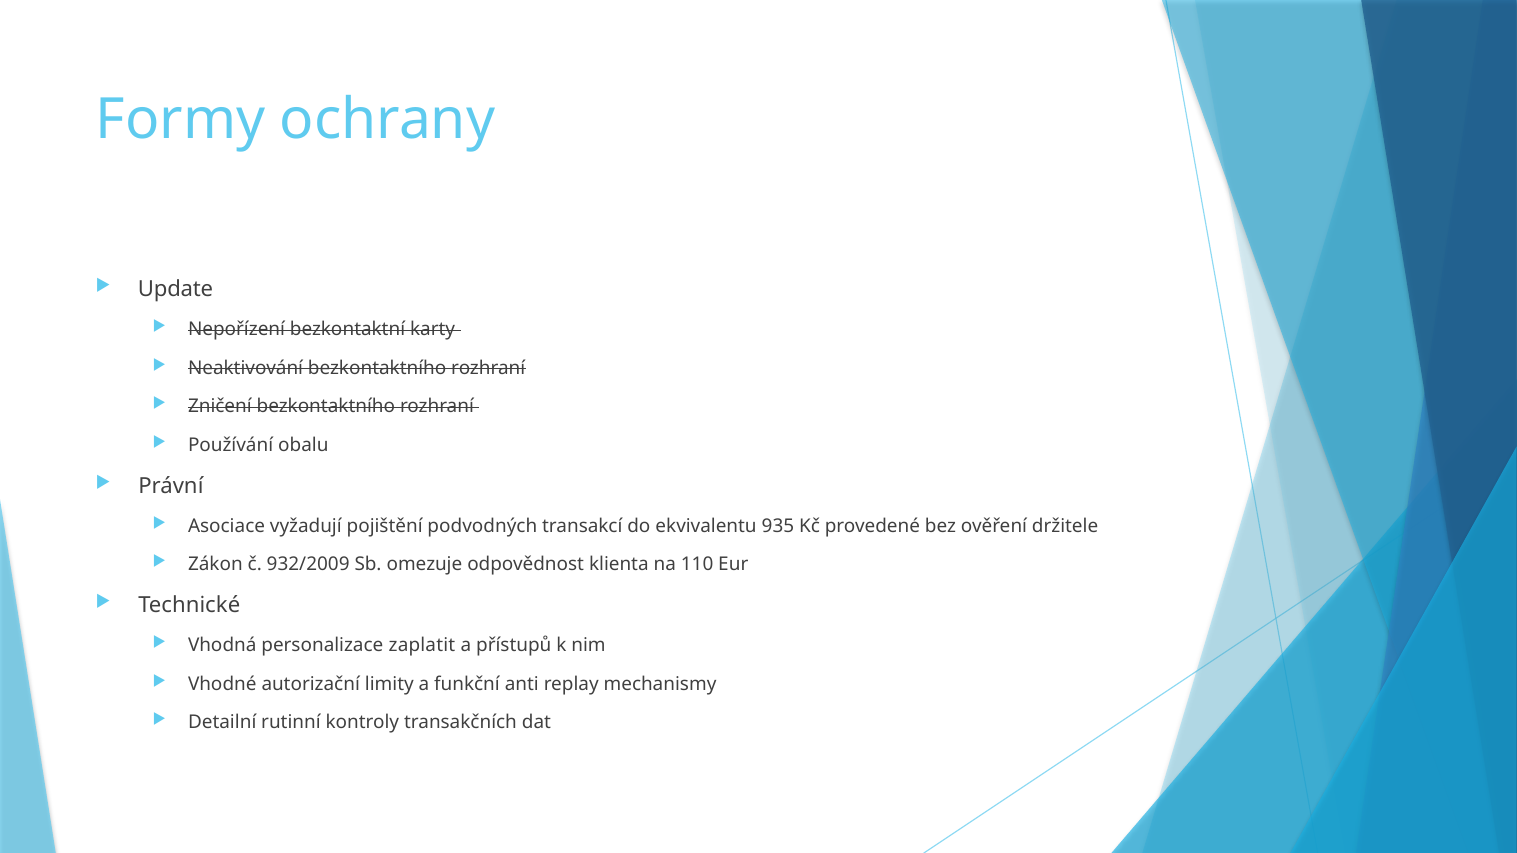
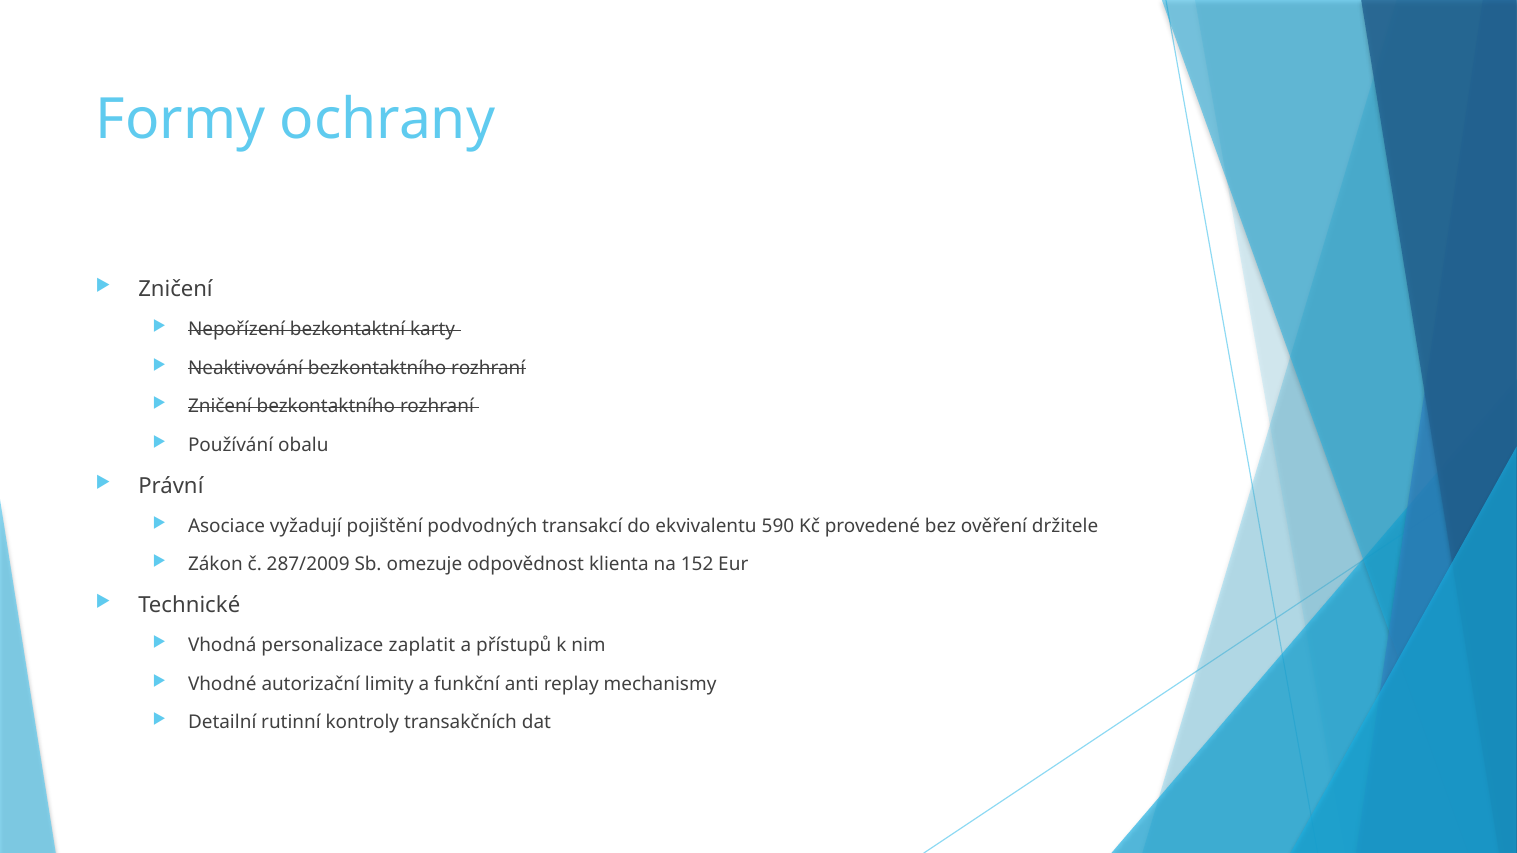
Update: Update -> Zničení (175, 289)
935: 935 -> 590 (778, 526)
932/2009: 932/2009 -> 287/2009 (308, 565)
110: 110 -> 152 (697, 565)
